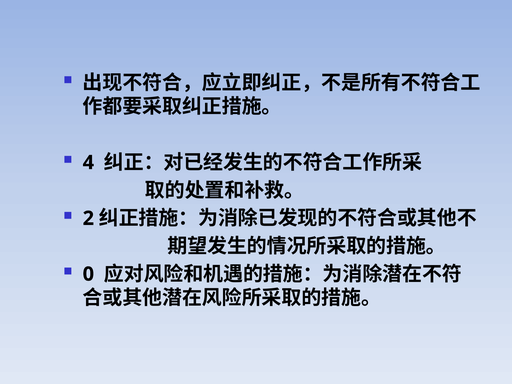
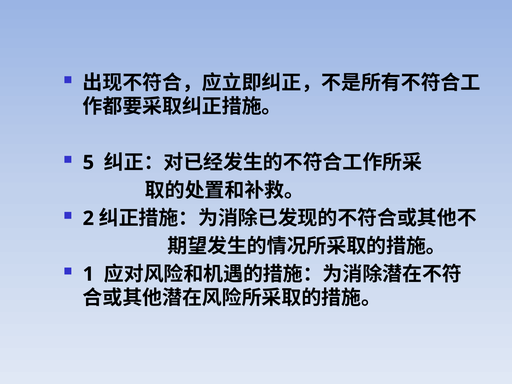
4: 4 -> 5 (88, 163)
0: 0 -> 1 (88, 274)
